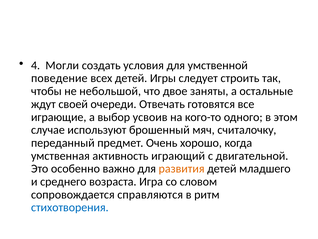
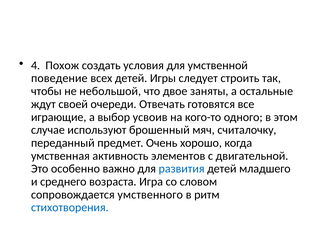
Могли: Могли -> Похож (62, 65)
играющий: играющий -> элементов (178, 156)
развития colour: orange -> blue (182, 168)
справляются: справляются -> умственного (150, 194)
